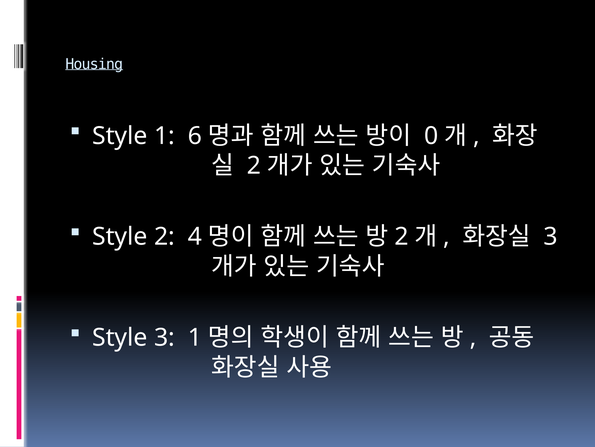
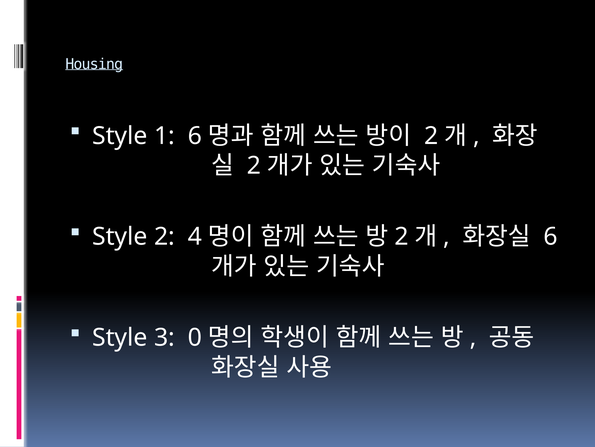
0: 0 -> 2 (431, 136)
3: 3 -> 6 (551, 236)
3 1: 1 -> 0 (195, 337)
